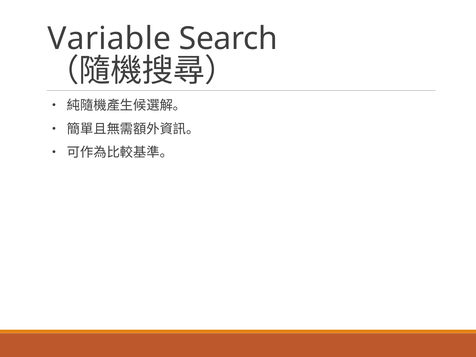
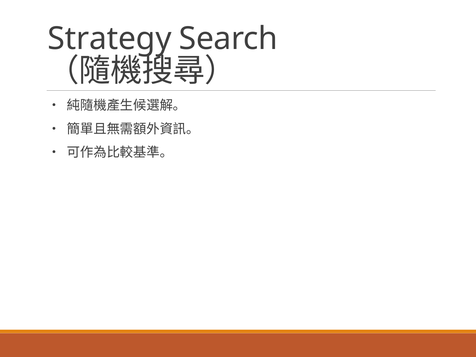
Variable: Variable -> Strategy (110, 39)
